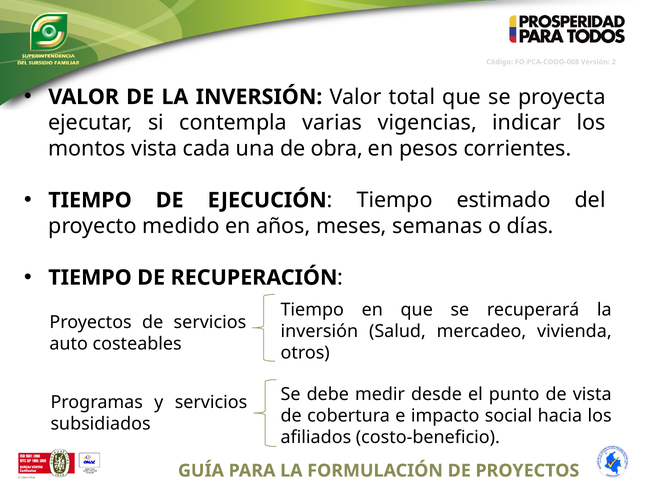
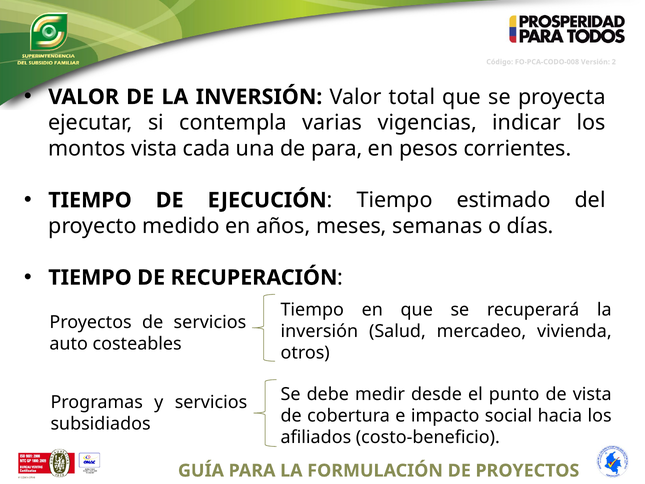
de obra: obra -> para (337, 148)
